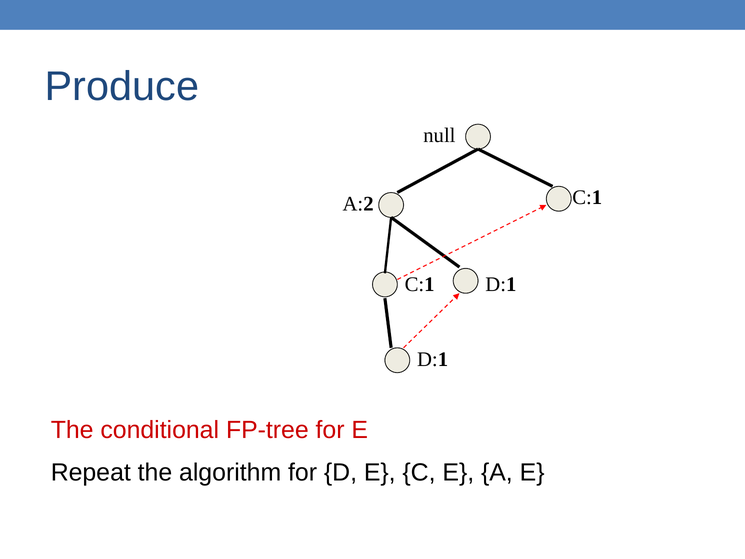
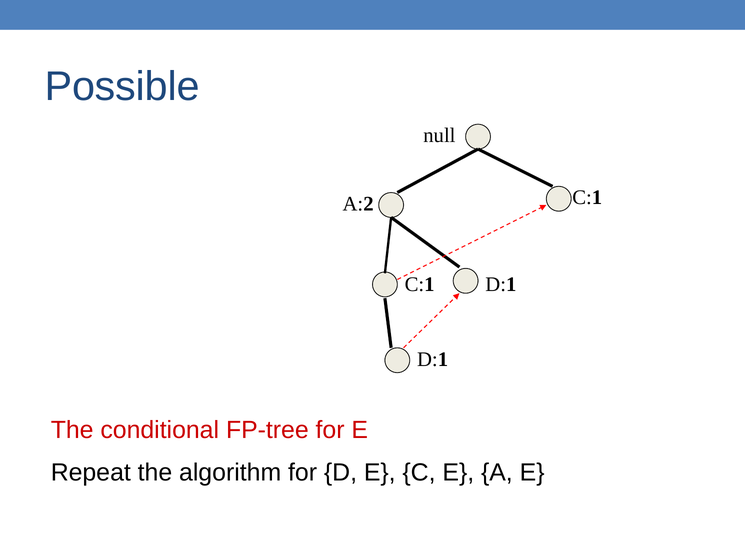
Produce: Produce -> Possible (122, 87)
